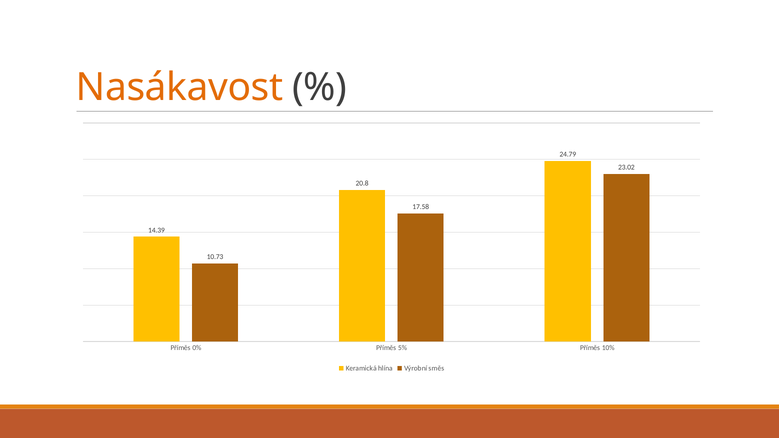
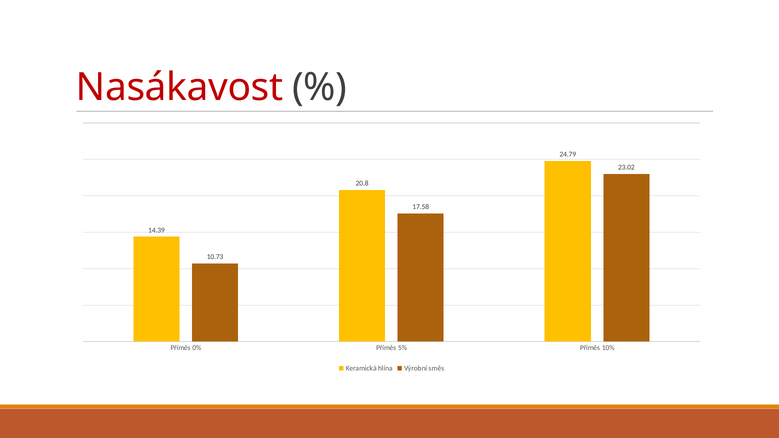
Nasákavost colour: orange -> red (180, 87)
